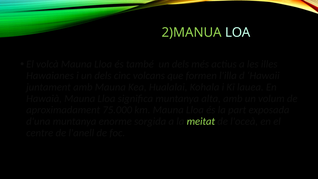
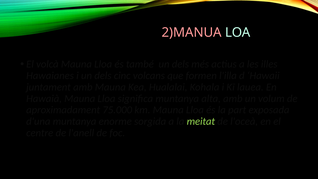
2)MANUA colour: light green -> pink (192, 32)
